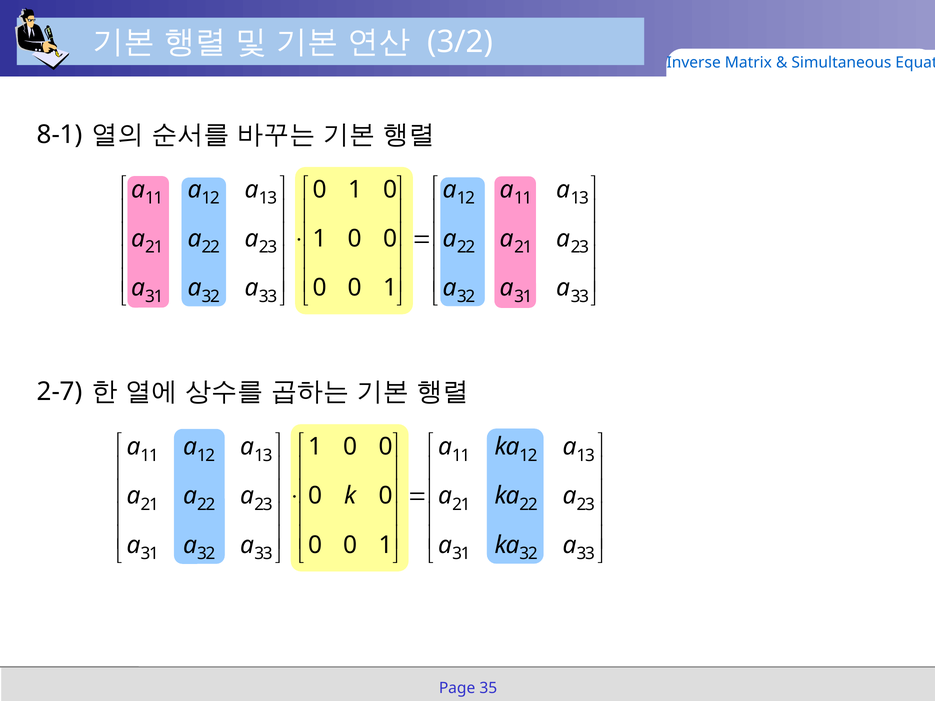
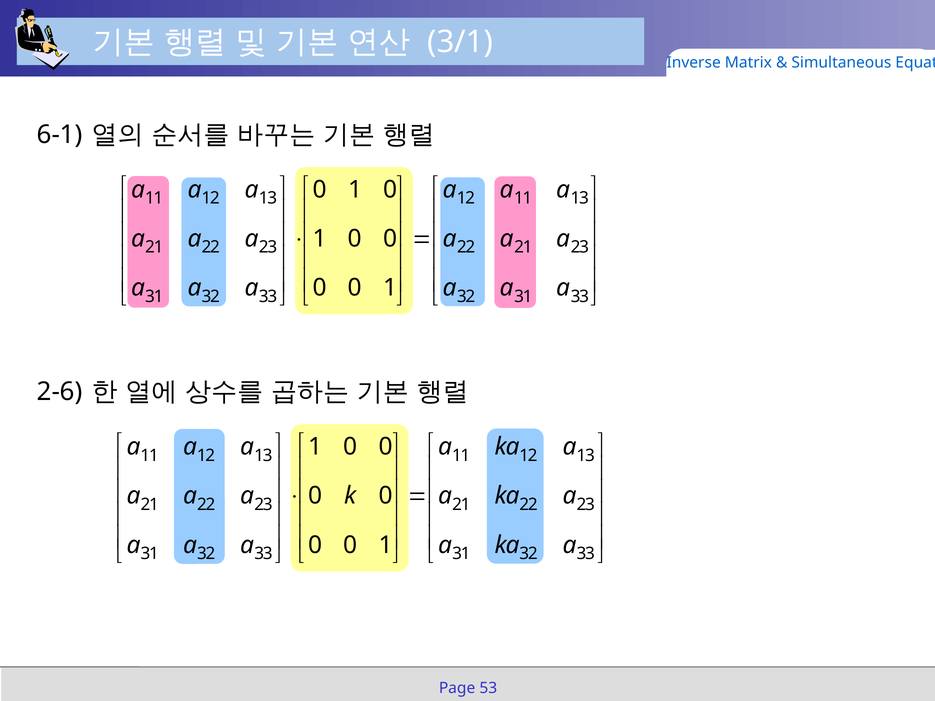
3/2: 3/2 -> 3/1 (460, 42)
8-1: 8-1 -> 6-1 (60, 135)
2-7: 2-7 -> 2-6 (60, 392)
35: 35 -> 53 (488, 688)
